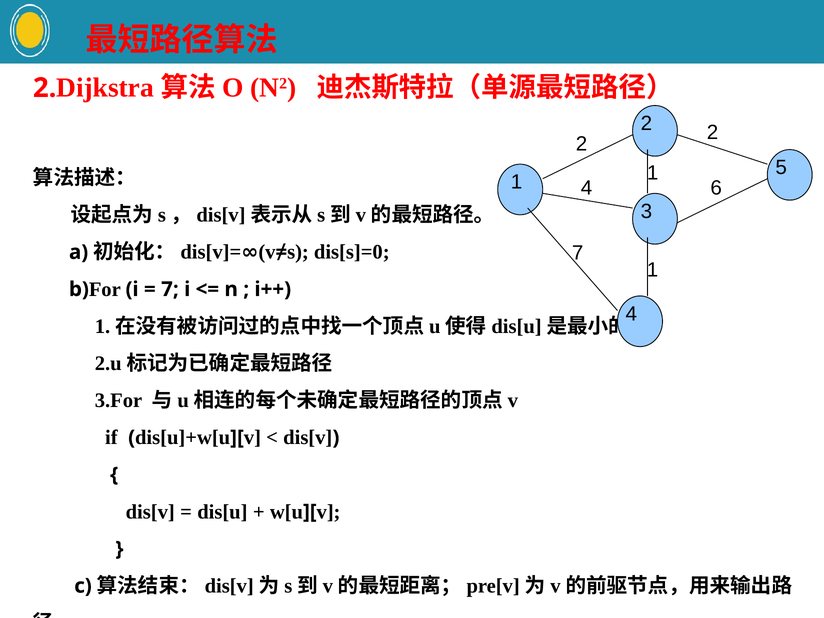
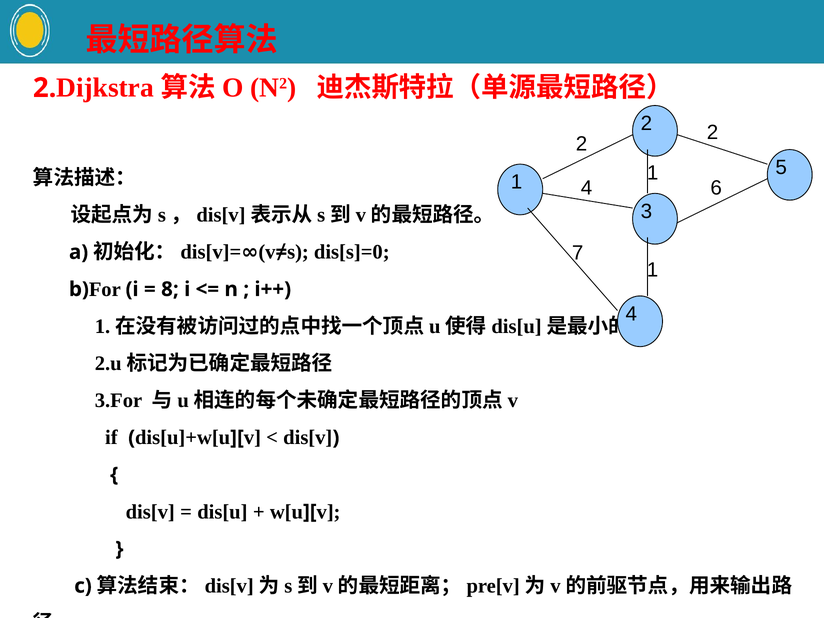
7: 7 -> 8 (170, 289)
